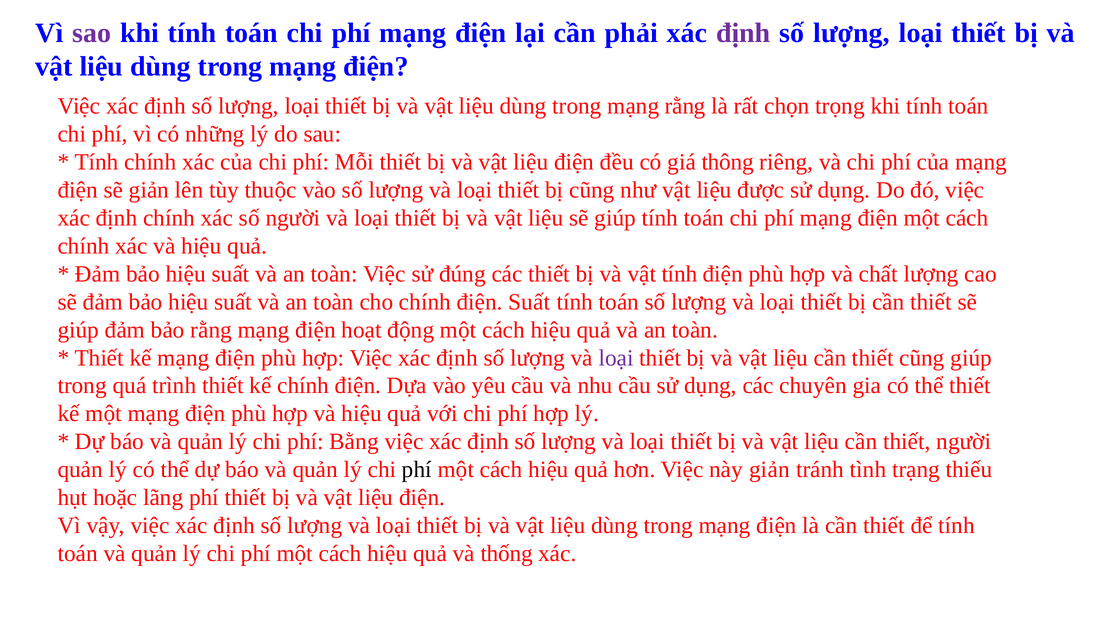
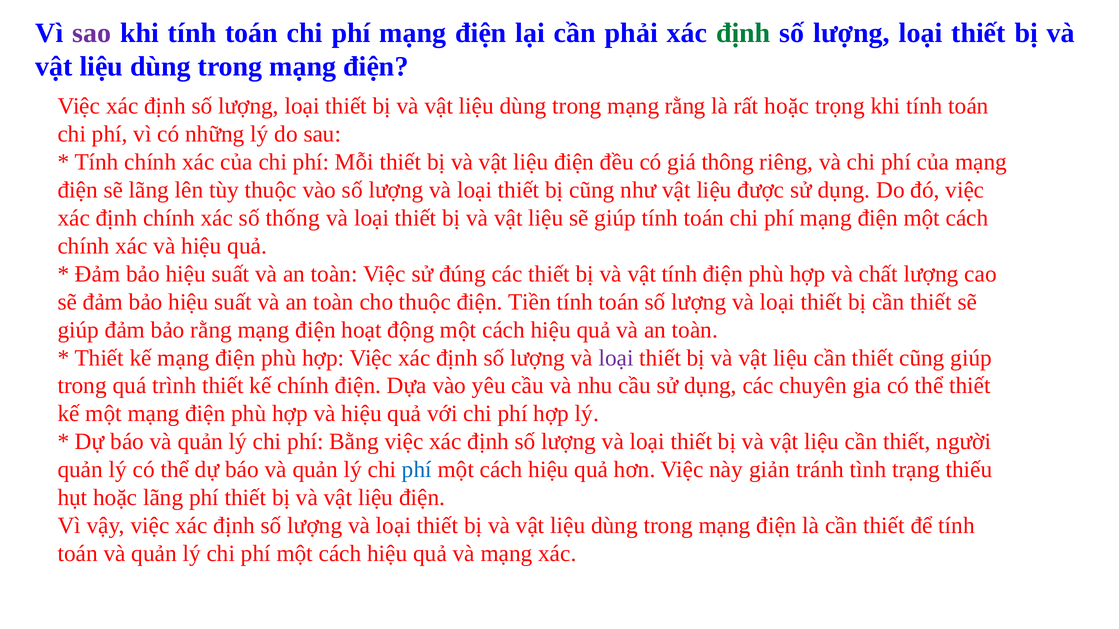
định colour: purple -> green (743, 33)
rất chọn: chọn -> hoặc (787, 106)
sẽ giản: giản -> lãng (149, 190)
số người: người -> thống (293, 218)
cho chính: chính -> thuộc (425, 302)
điện Suất: Suất -> Tiền (529, 302)
phí colour: black -> blue (417, 470)
và thống: thống -> mạng (507, 554)
